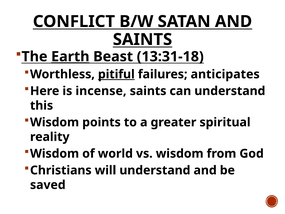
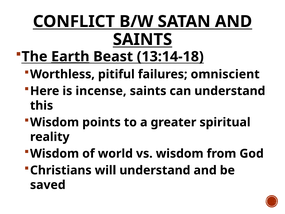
13:31-18: 13:31-18 -> 13:14-18 (170, 57)
pitiful underline: present -> none (116, 74)
anticipates: anticipates -> omniscient (225, 74)
